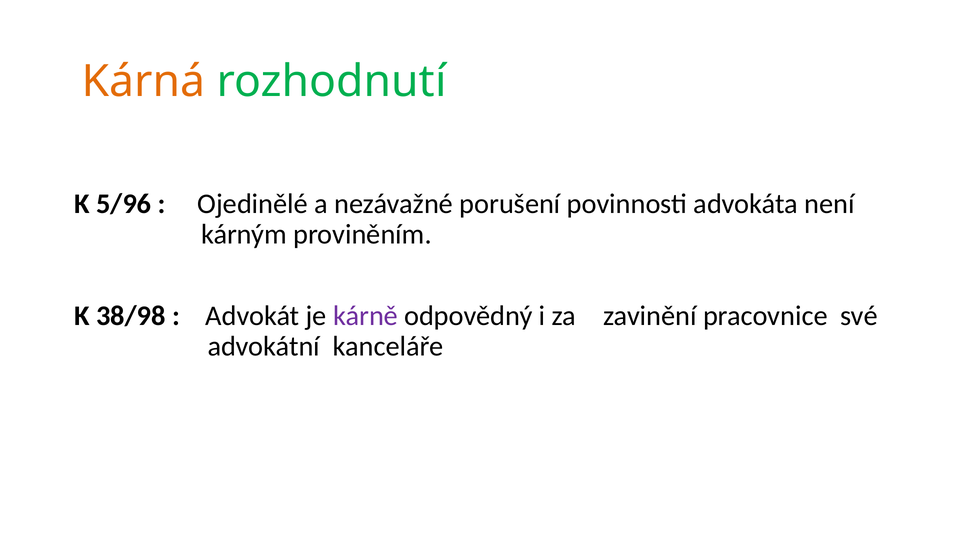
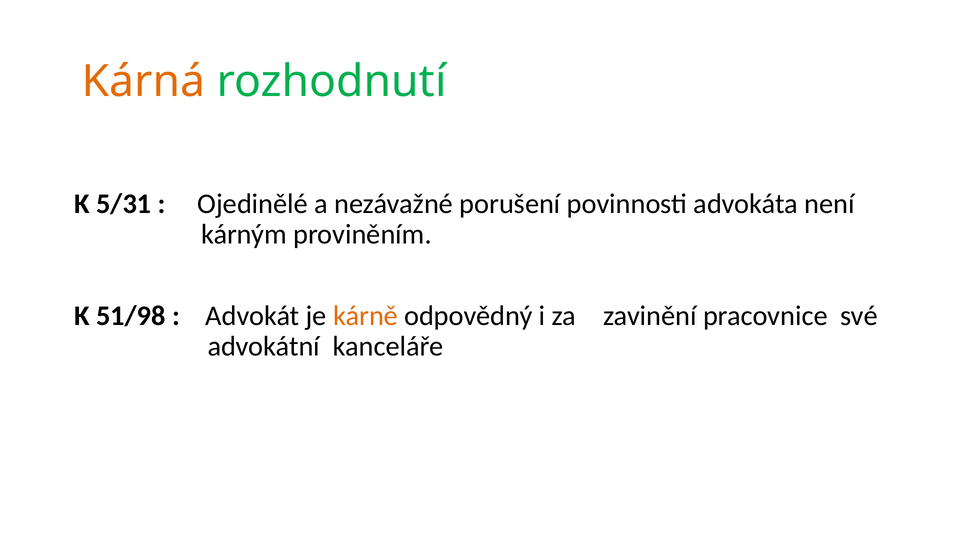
5/96: 5/96 -> 5/31 (124, 204)
38/98: 38/98 -> 51/98 (131, 316)
kárně colour: purple -> orange (365, 316)
